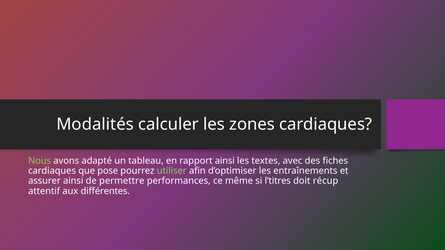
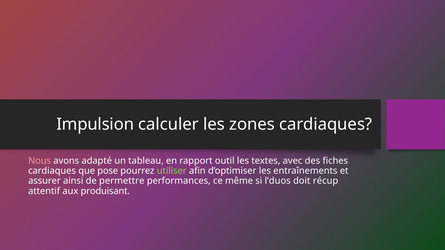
Modalités: Modalités -> Impulsion (95, 125)
Nous colour: light green -> pink (40, 161)
rapport ainsi: ainsi -> outil (225, 161)
l’titres: l’titres -> l’duos (278, 181)
différentes: différentes -> produisant (105, 191)
